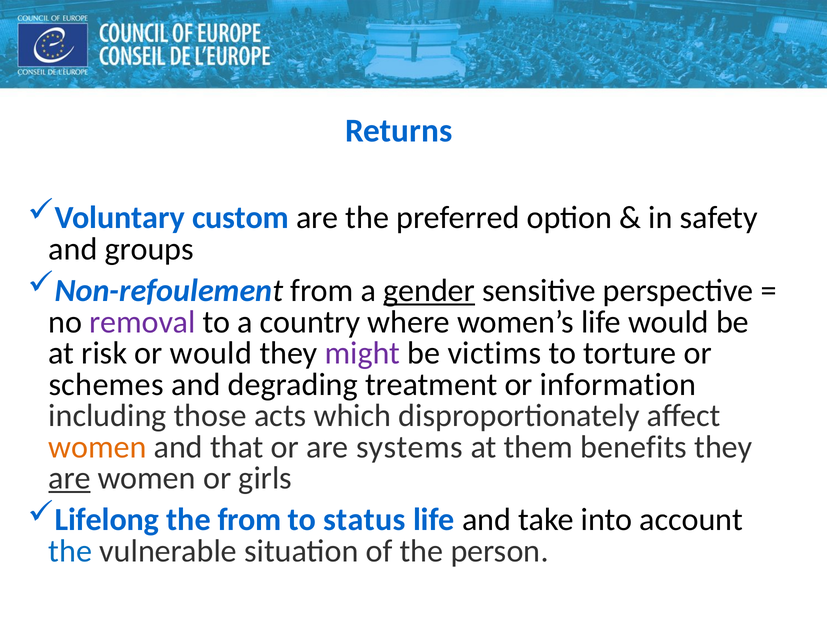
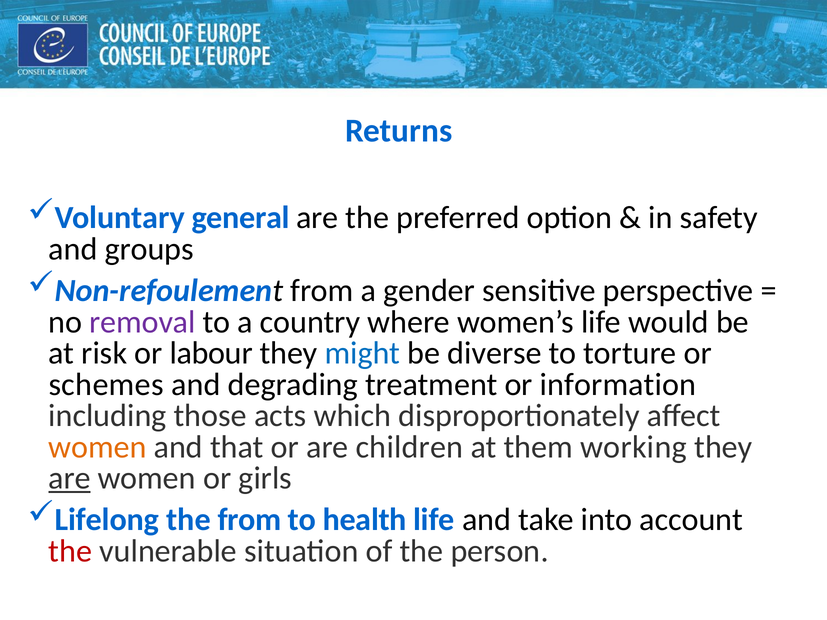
custom: custom -> general (241, 218)
gender underline: present -> none (429, 291)
or would: would -> labour (211, 353)
might colour: purple -> blue (362, 353)
victims: victims -> diverse (495, 353)
systems: systems -> children (409, 447)
benefits: benefits -> working (634, 447)
status: status -> health (365, 520)
the colour: blue -> red (70, 551)
